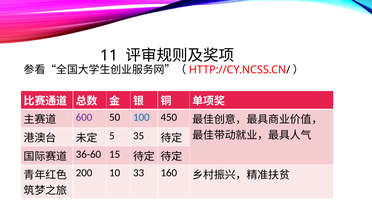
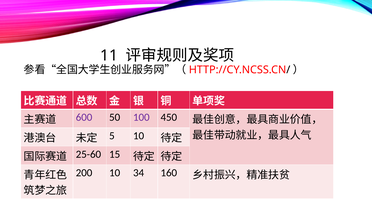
100 colour: blue -> purple (141, 118)
5 35: 35 -> 10 (139, 136)
36-60: 36-60 -> 25-60 (88, 154)
33: 33 -> 34 (139, 173)
